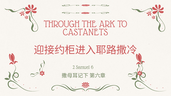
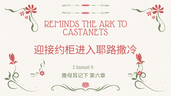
THROUGH: THROUGH -> REMINDS (62, 24)
